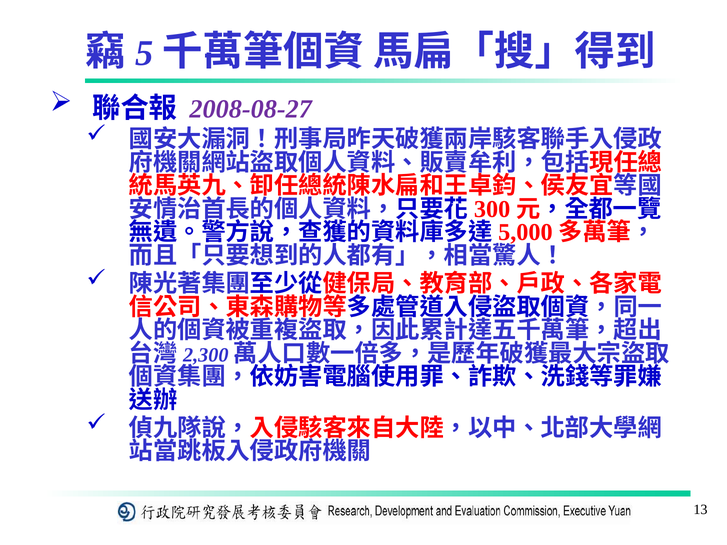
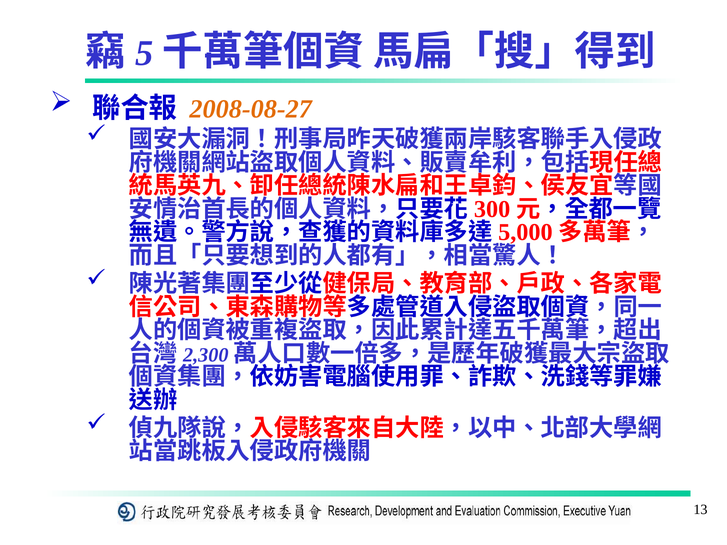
2008-08-27 colour: purple -> orange (251, 109)
